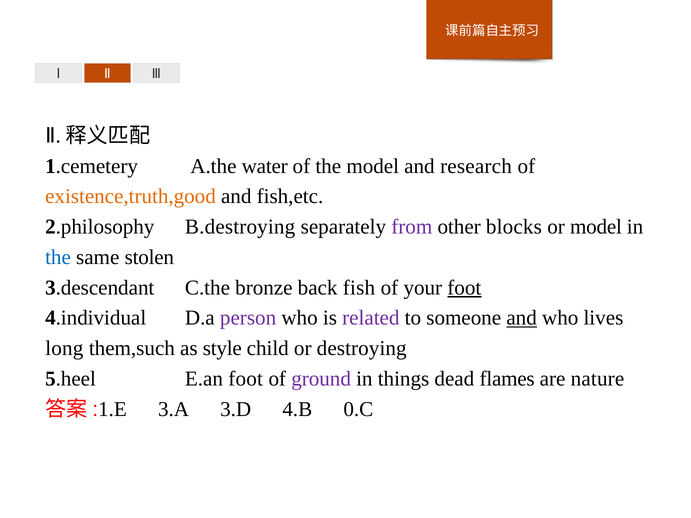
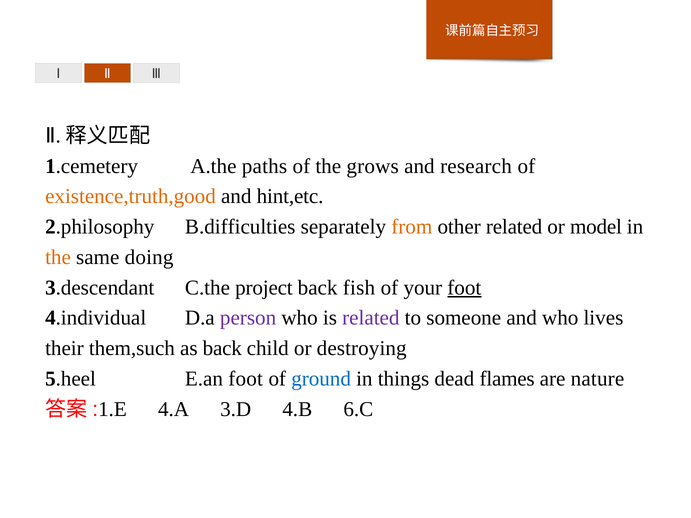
water: water -> paths (264, 166)
the model: model -> grows (373, 166)
fish,etc: fish,etc -> hint,etc (290, 197)
B.destroying: B.destroying -> B.difficulties (240, 227)
from colour: purple -> orange (412, 227)
other blocks: blocks -> related (514, 227)
the colour: blue -> orange (58, 257)
stolen: stolen -> doing (149, 257)
bronze: bronze -> project (264, 288)
and underline: present -> none (522, 318)
long: long -> their (64, 348)
as style: style -> back (222, 348)
ground colour: purple -> blue (321, 379)
3.A: 3.A -> 4.A (174, 409)
0.C: 0.C -> 6.C (358, 409)
